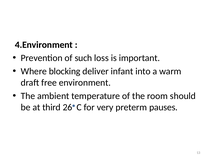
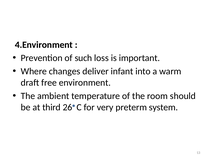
blocking: blocking -> changes (65, 71)
pauses: pauses -> system (163, 107)
